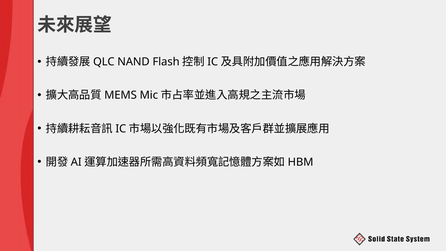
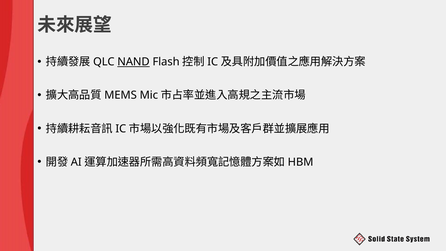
NAND underline: none -> present (134, 62)
